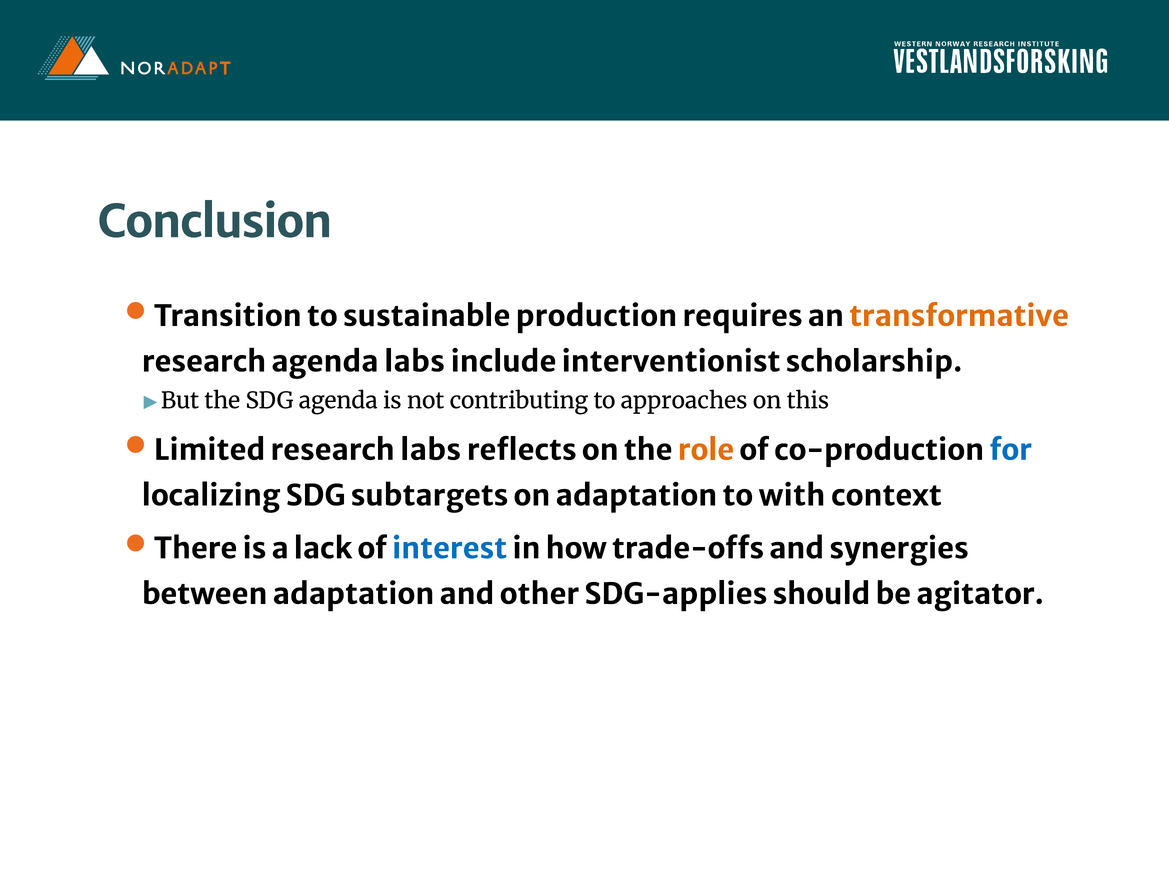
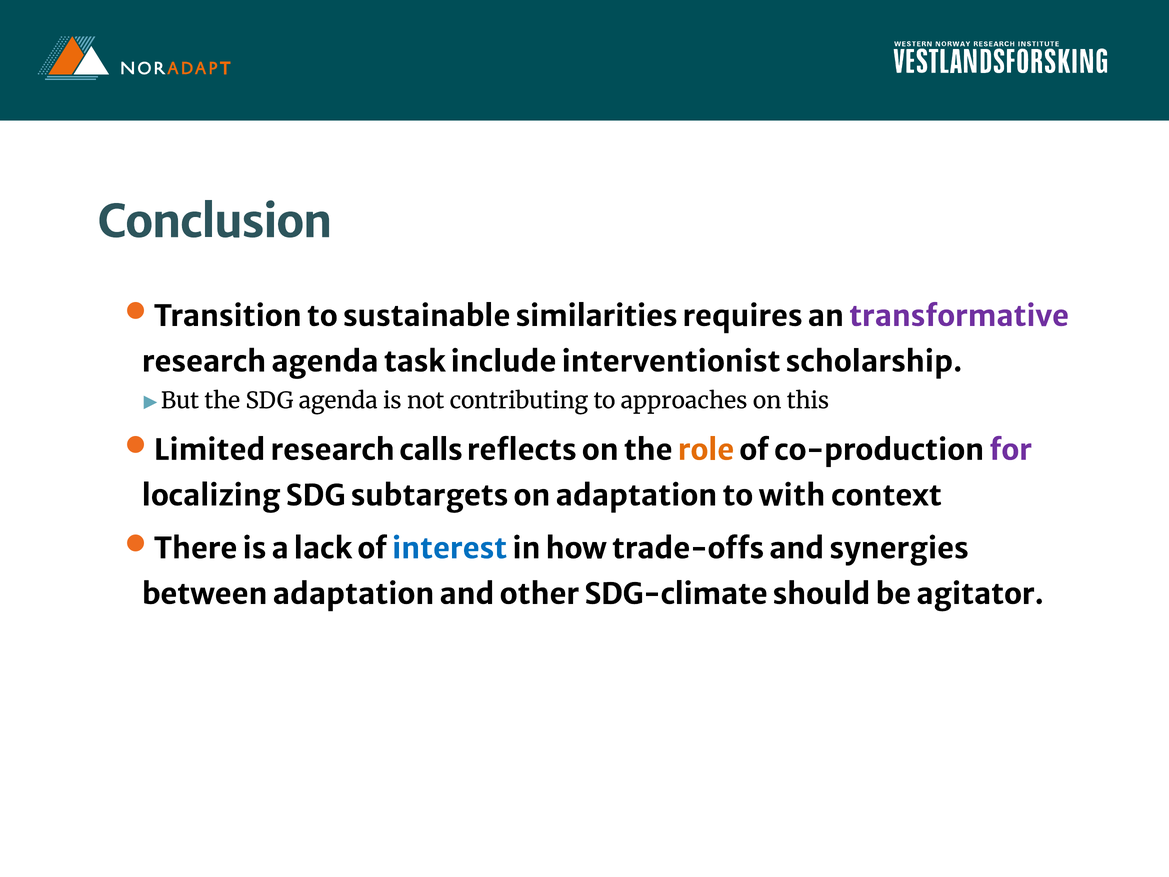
production: production -> similarities (597, 316)
transformative colour: orange -> purple (959, 316)
agenda labs: labs -> task (415, 362)
research labs: labs -> calls (431, 450)
for colour: blue -> purple (1011, 450)
SDG-applies: SDG-applies -> SDG-climate (676, 594)
